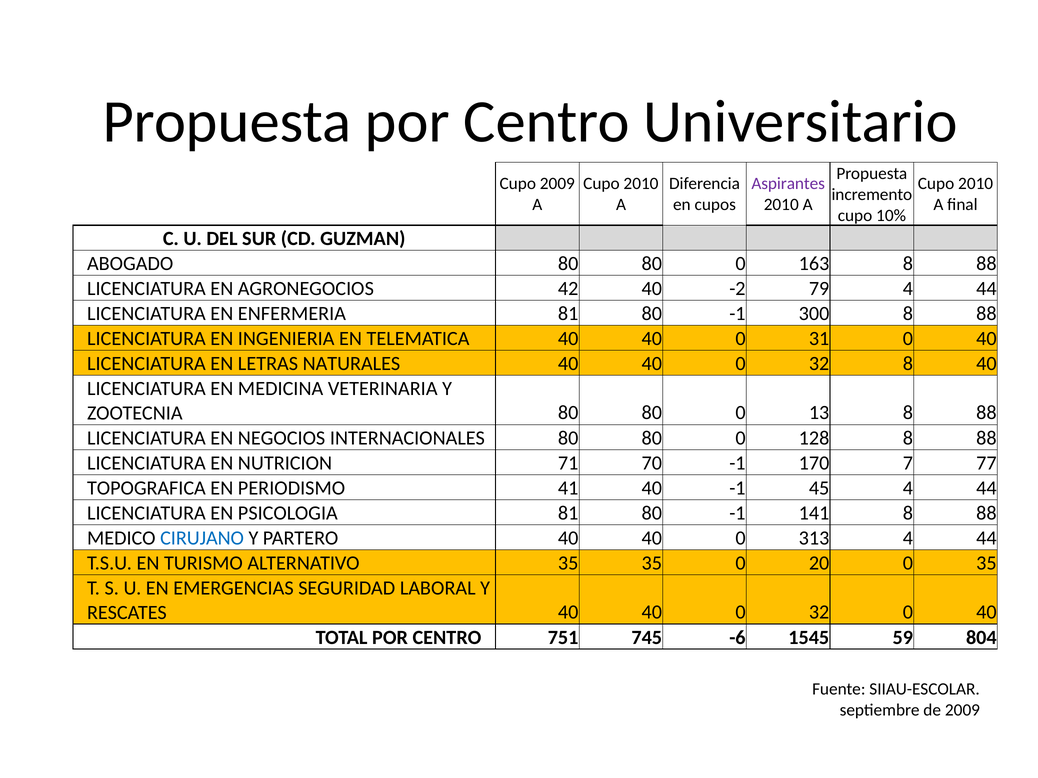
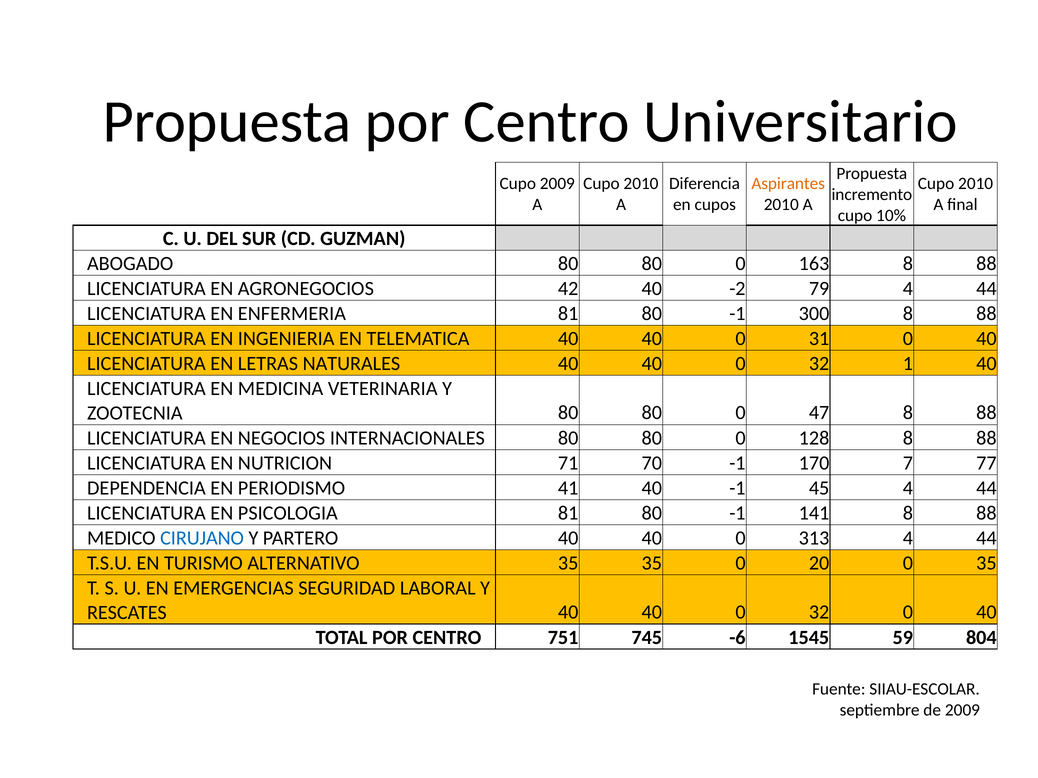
Aspirantes colour: purple -> orange (788, 184)
32 8: 8 -> 1 (908, 364)
13: 13 -> 47 (819, 413)
TOPOGRAFICA: TOPOGRAFICA -> DEPENDENCIA (146, 488)
